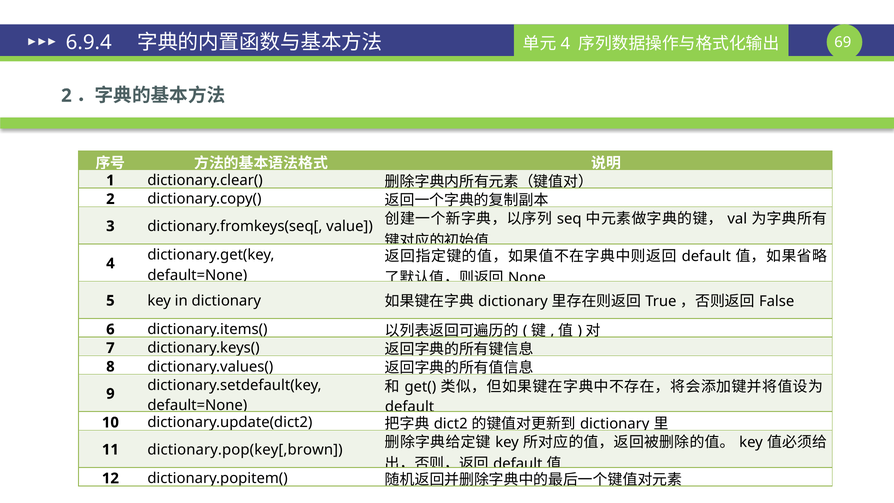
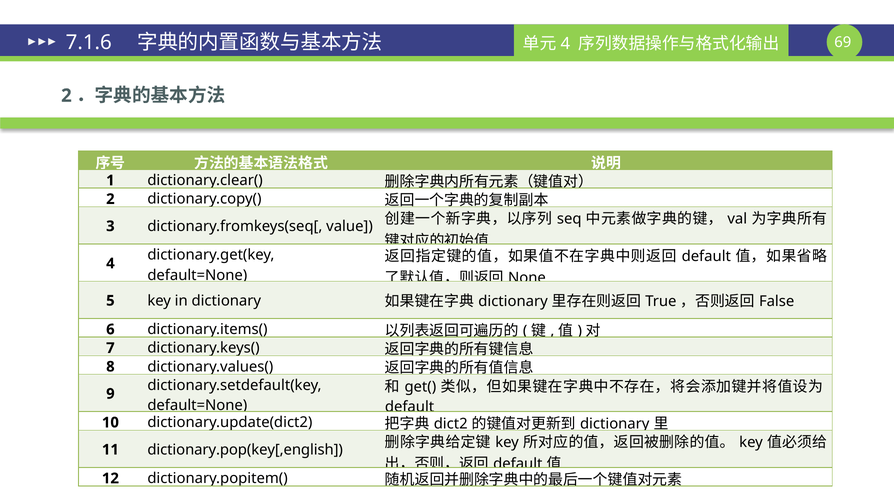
6.9.4: 6.9.4 -> 7.1.6 (89, 43)
dictionary.pop(key[,brown: dictionary.pop(key[,brown -> dictionary.pop(key[,english (245, 449)
